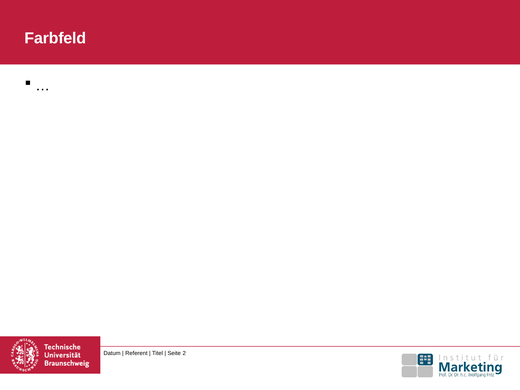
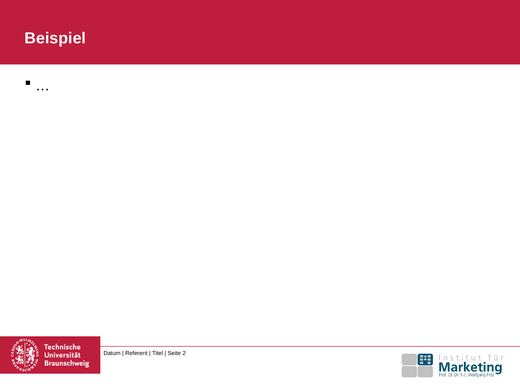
Farbfeld: Farbfeld -> Beispiel (55, 38)
